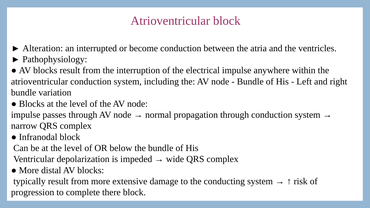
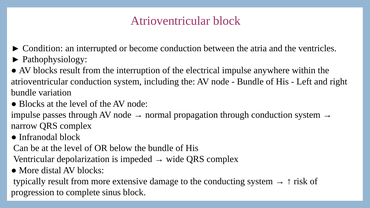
Alteration: Alteration -> Condition (43, 48)
there: there -> sinus (111, 193)
